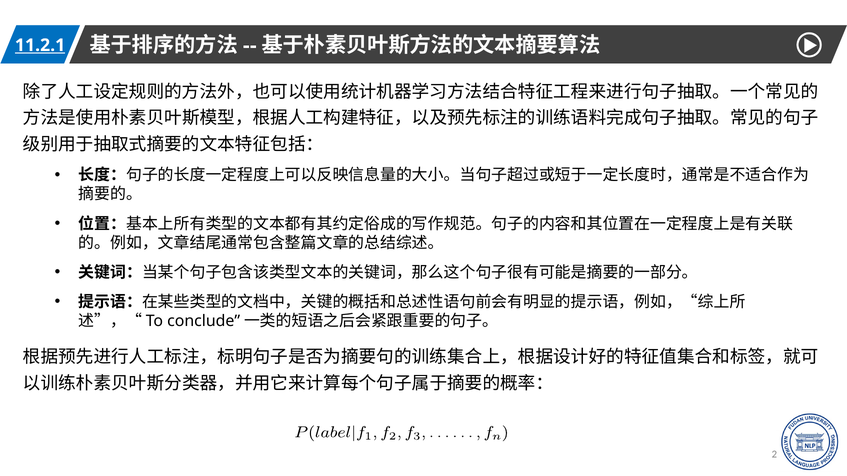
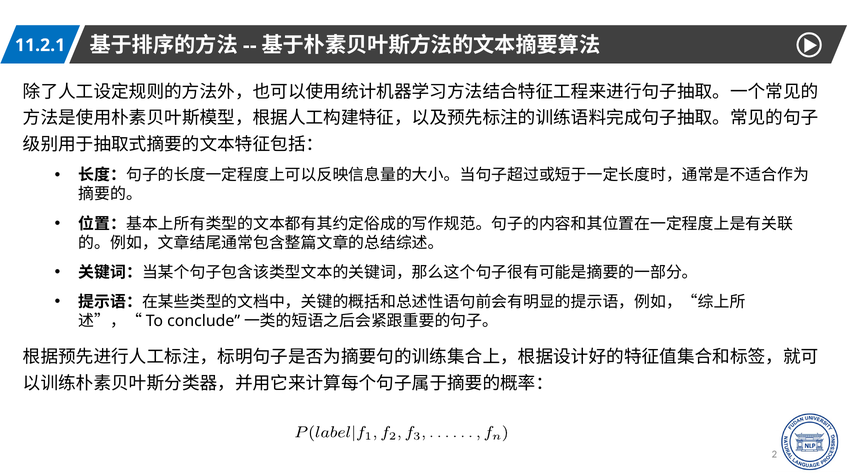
11.2.1 underline: present -> none (40, 45)
